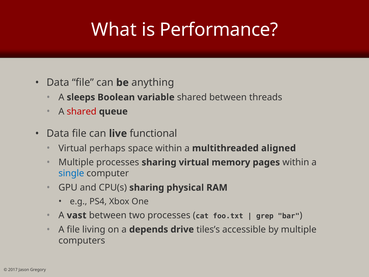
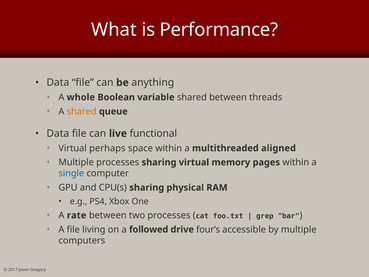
sleeps: sleeps -> whole (81, 97)
shared colour: red -> orange (82, 111)
vast: vast -> rate (77, 215)
depends: depends -> followed (149, 229)
tiles’s: tiles’s -> four’s (208, 229)
